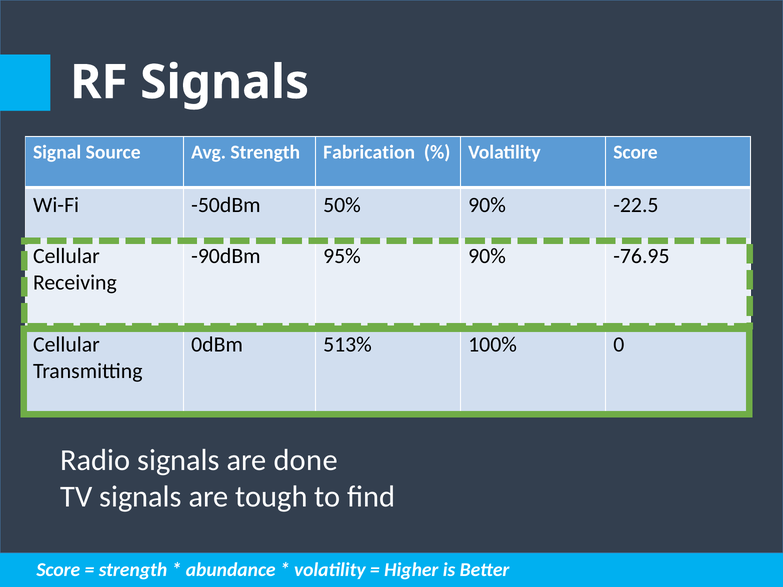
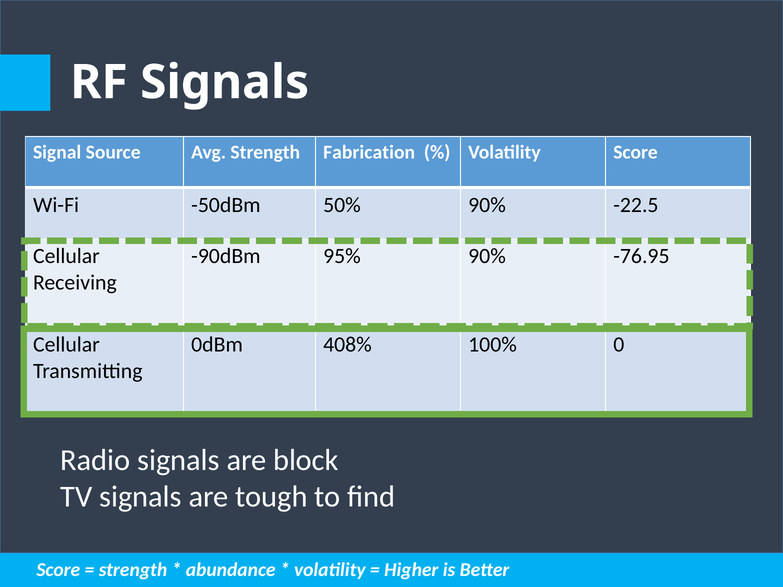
513%: 513% -> 408% (347, 345)
done: done -> block (306, 460)
